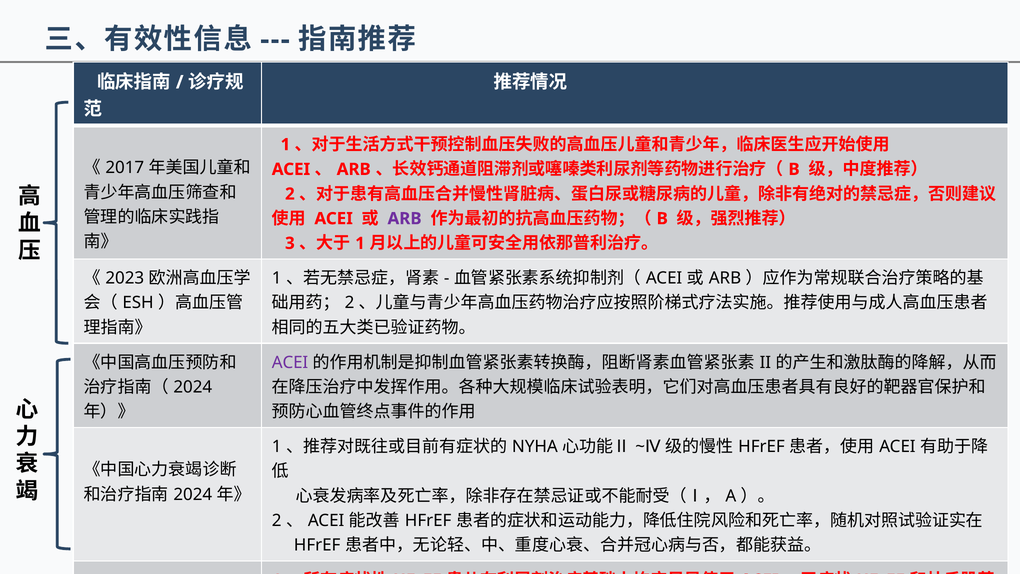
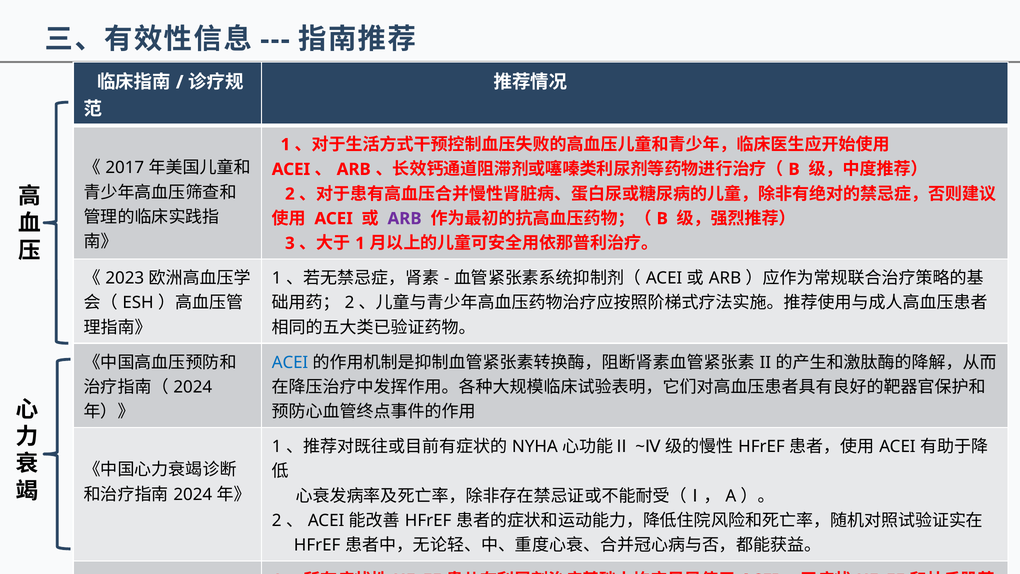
ACEI colour: purple -> blue (290, 362)
